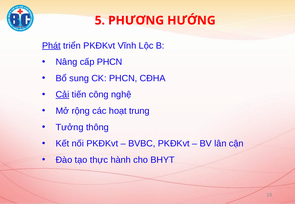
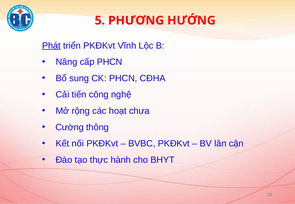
Cải underline: present -> none (62, 95)
trung: trung -> chưa (139, 111)
Tưởng: Tưởng -> Cường (70, 127)
